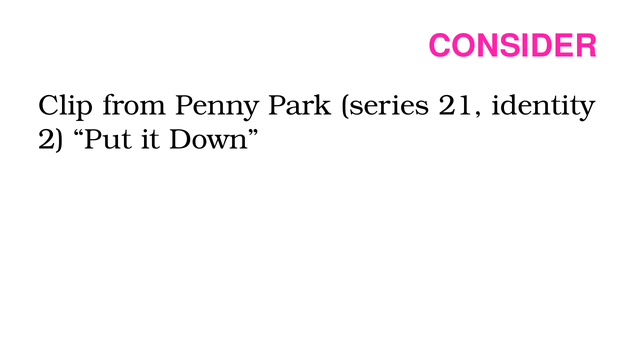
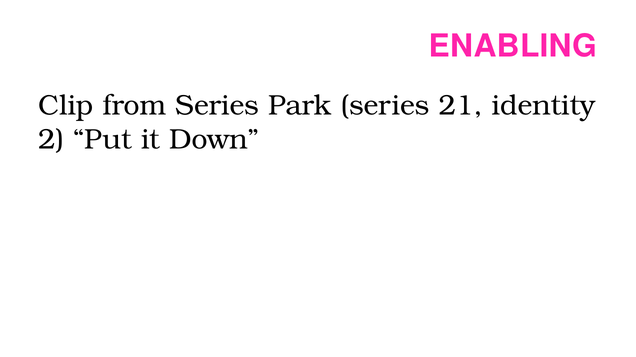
CONSIDER: CONSIDER -> ENABLING (513, 46)
from Penny: Penny -> Series (217, 106)
